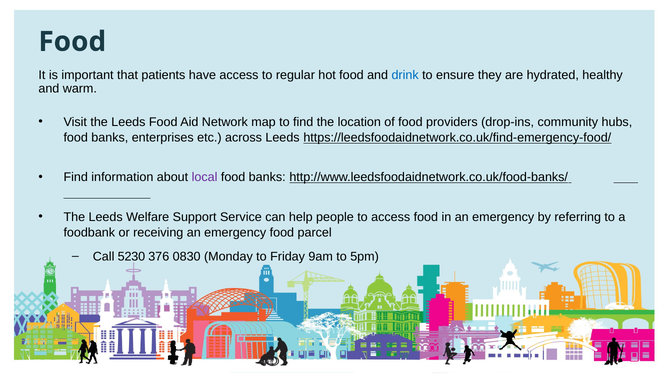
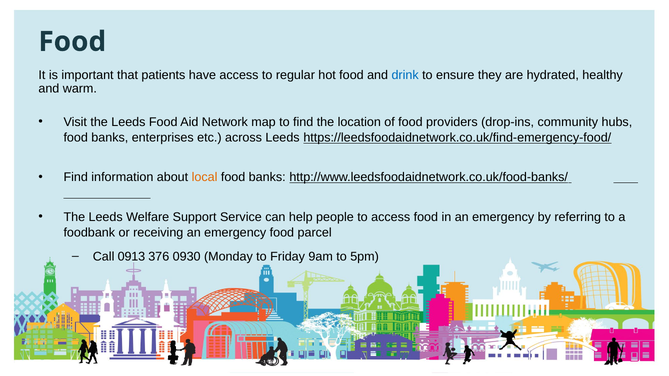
local colour: purple -> orange (205, 177)
5230: 5230 -> 0913 (131, 257)
0830: 0830 -> 0930 (187, 257)
